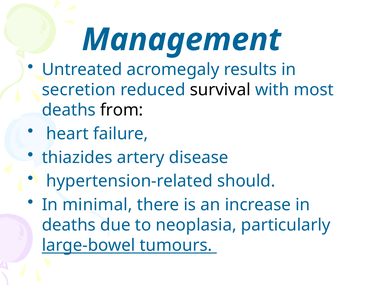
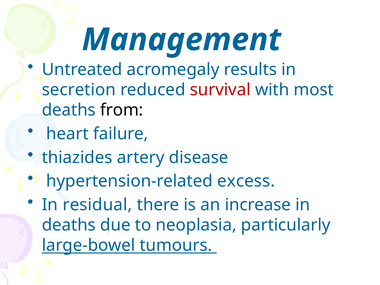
survival colour: black -> red (220, 90)
should: should -> excess (246, 181)
minimal: minimal -> residual (97, 205)
